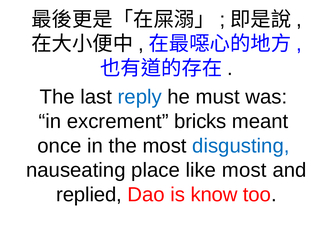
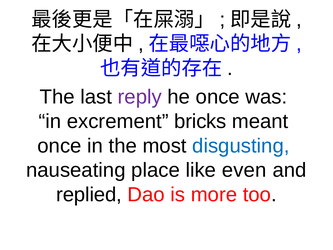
reply colour: blue -> purple (140, 97)
he must: must -> once (218, 97)
like most: most -> even (244, 170)
know: know -> more (214, 194)
